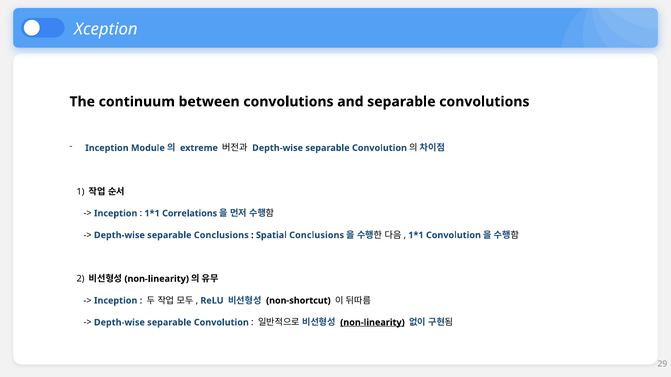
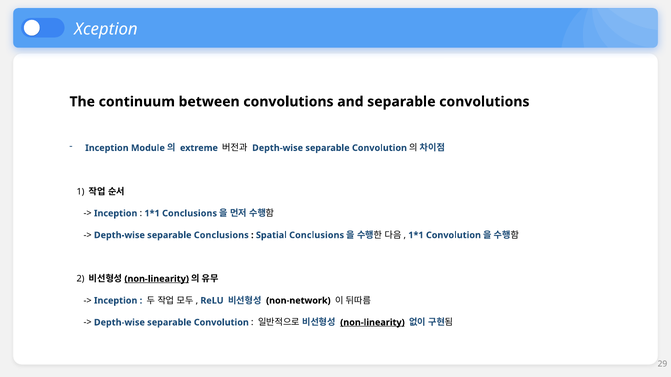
Correlations: Correlations -> Conclusions (190, 214)
non-linearity underline: none -> present (157, 279)
non-shortcut: non-shortcut -> non-network (298, 301)
